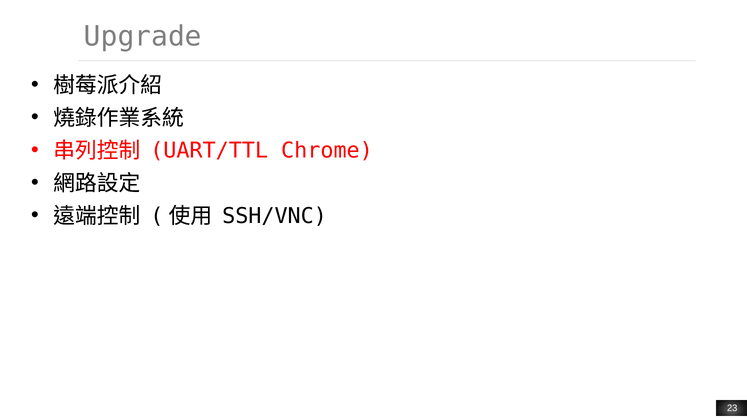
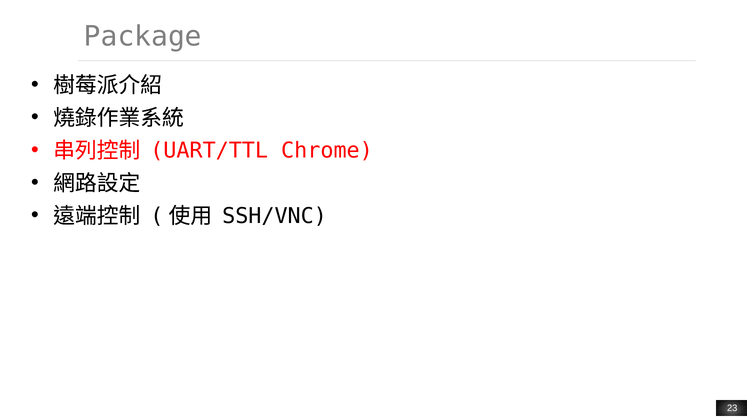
Upgrade: Upgrade -> Package (143, 36)
